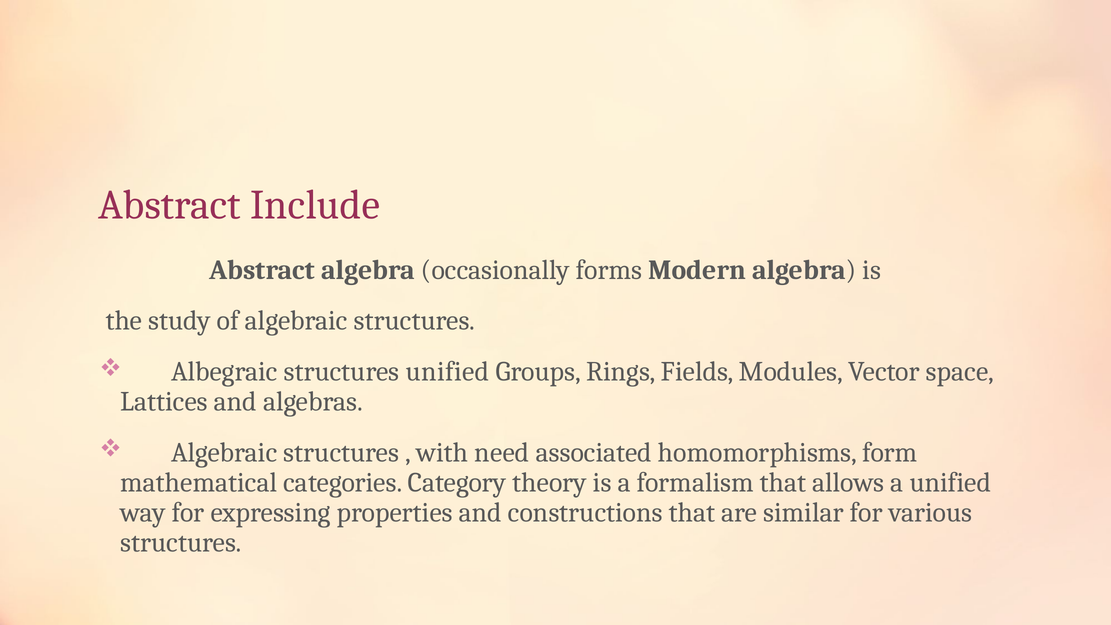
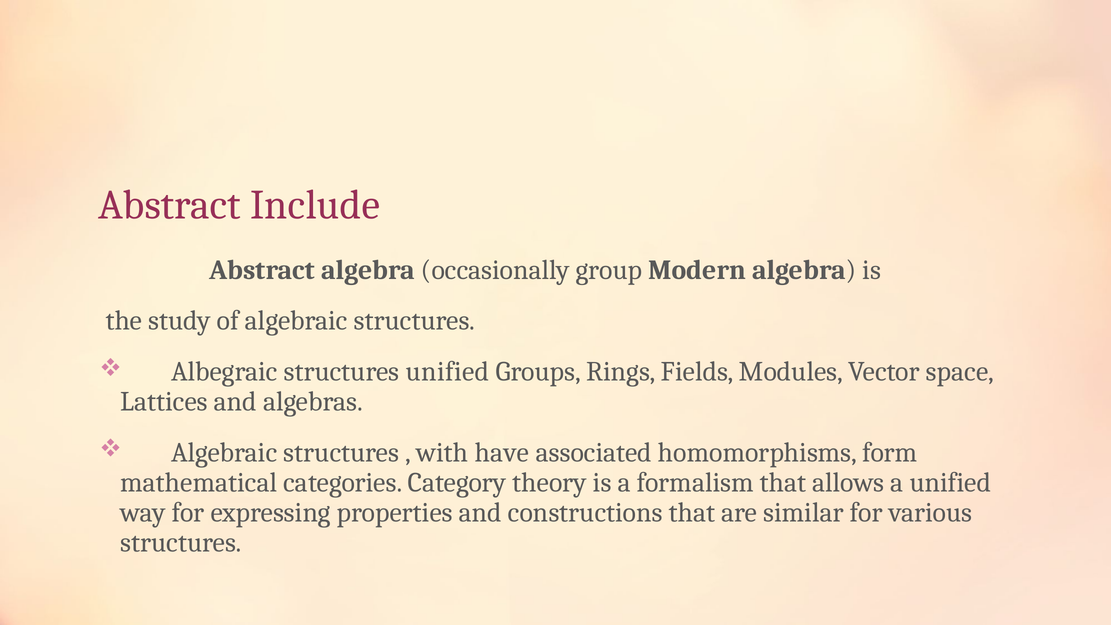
forms: forms -> group (609, 270)
need: need -> have (502, 452)
